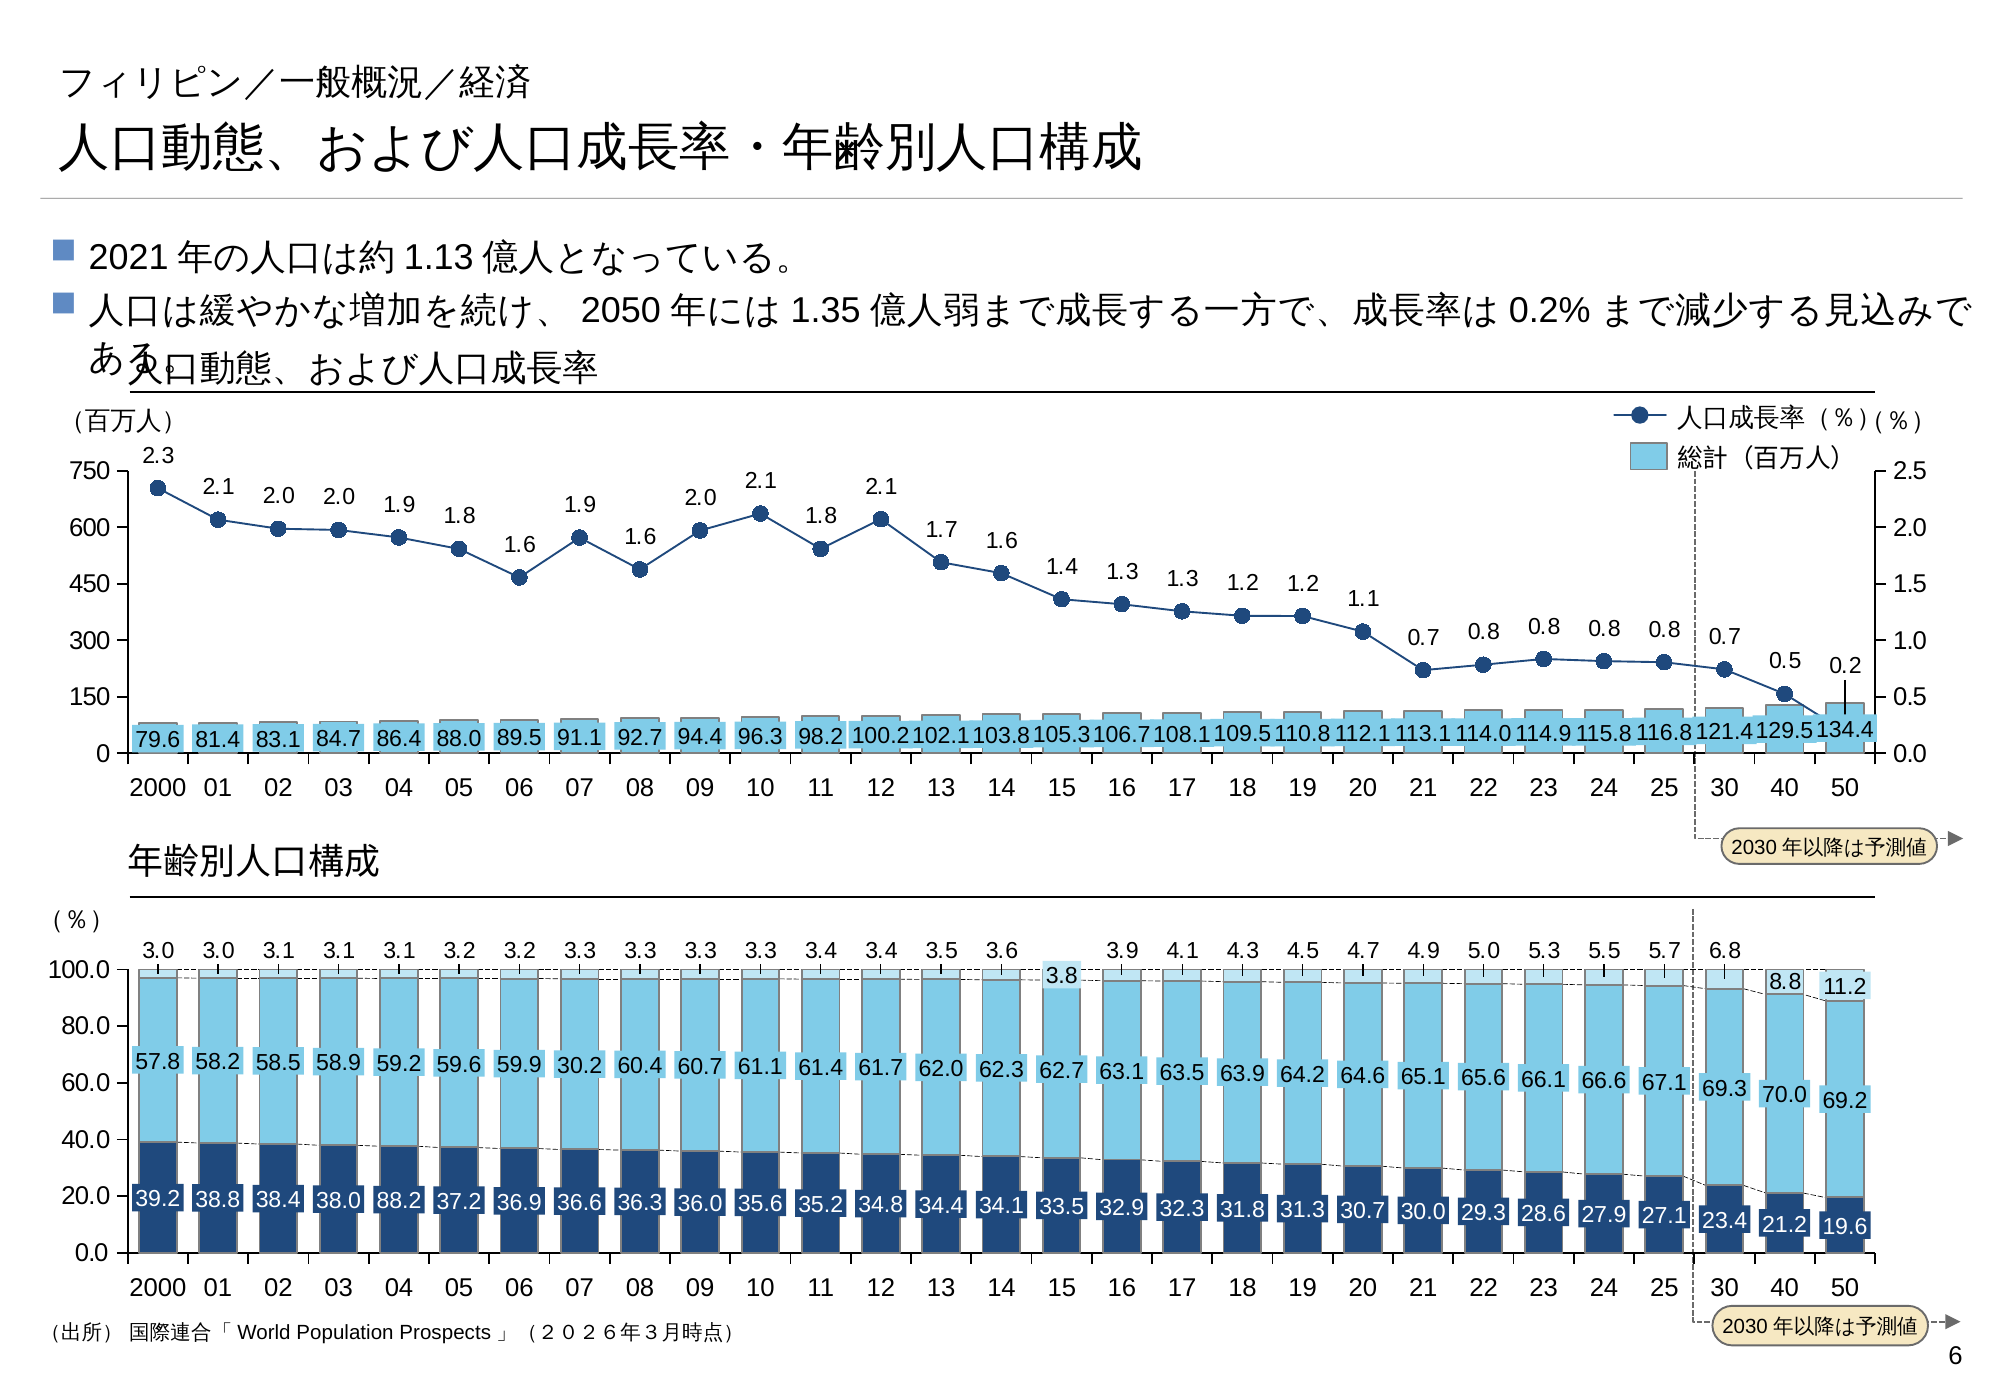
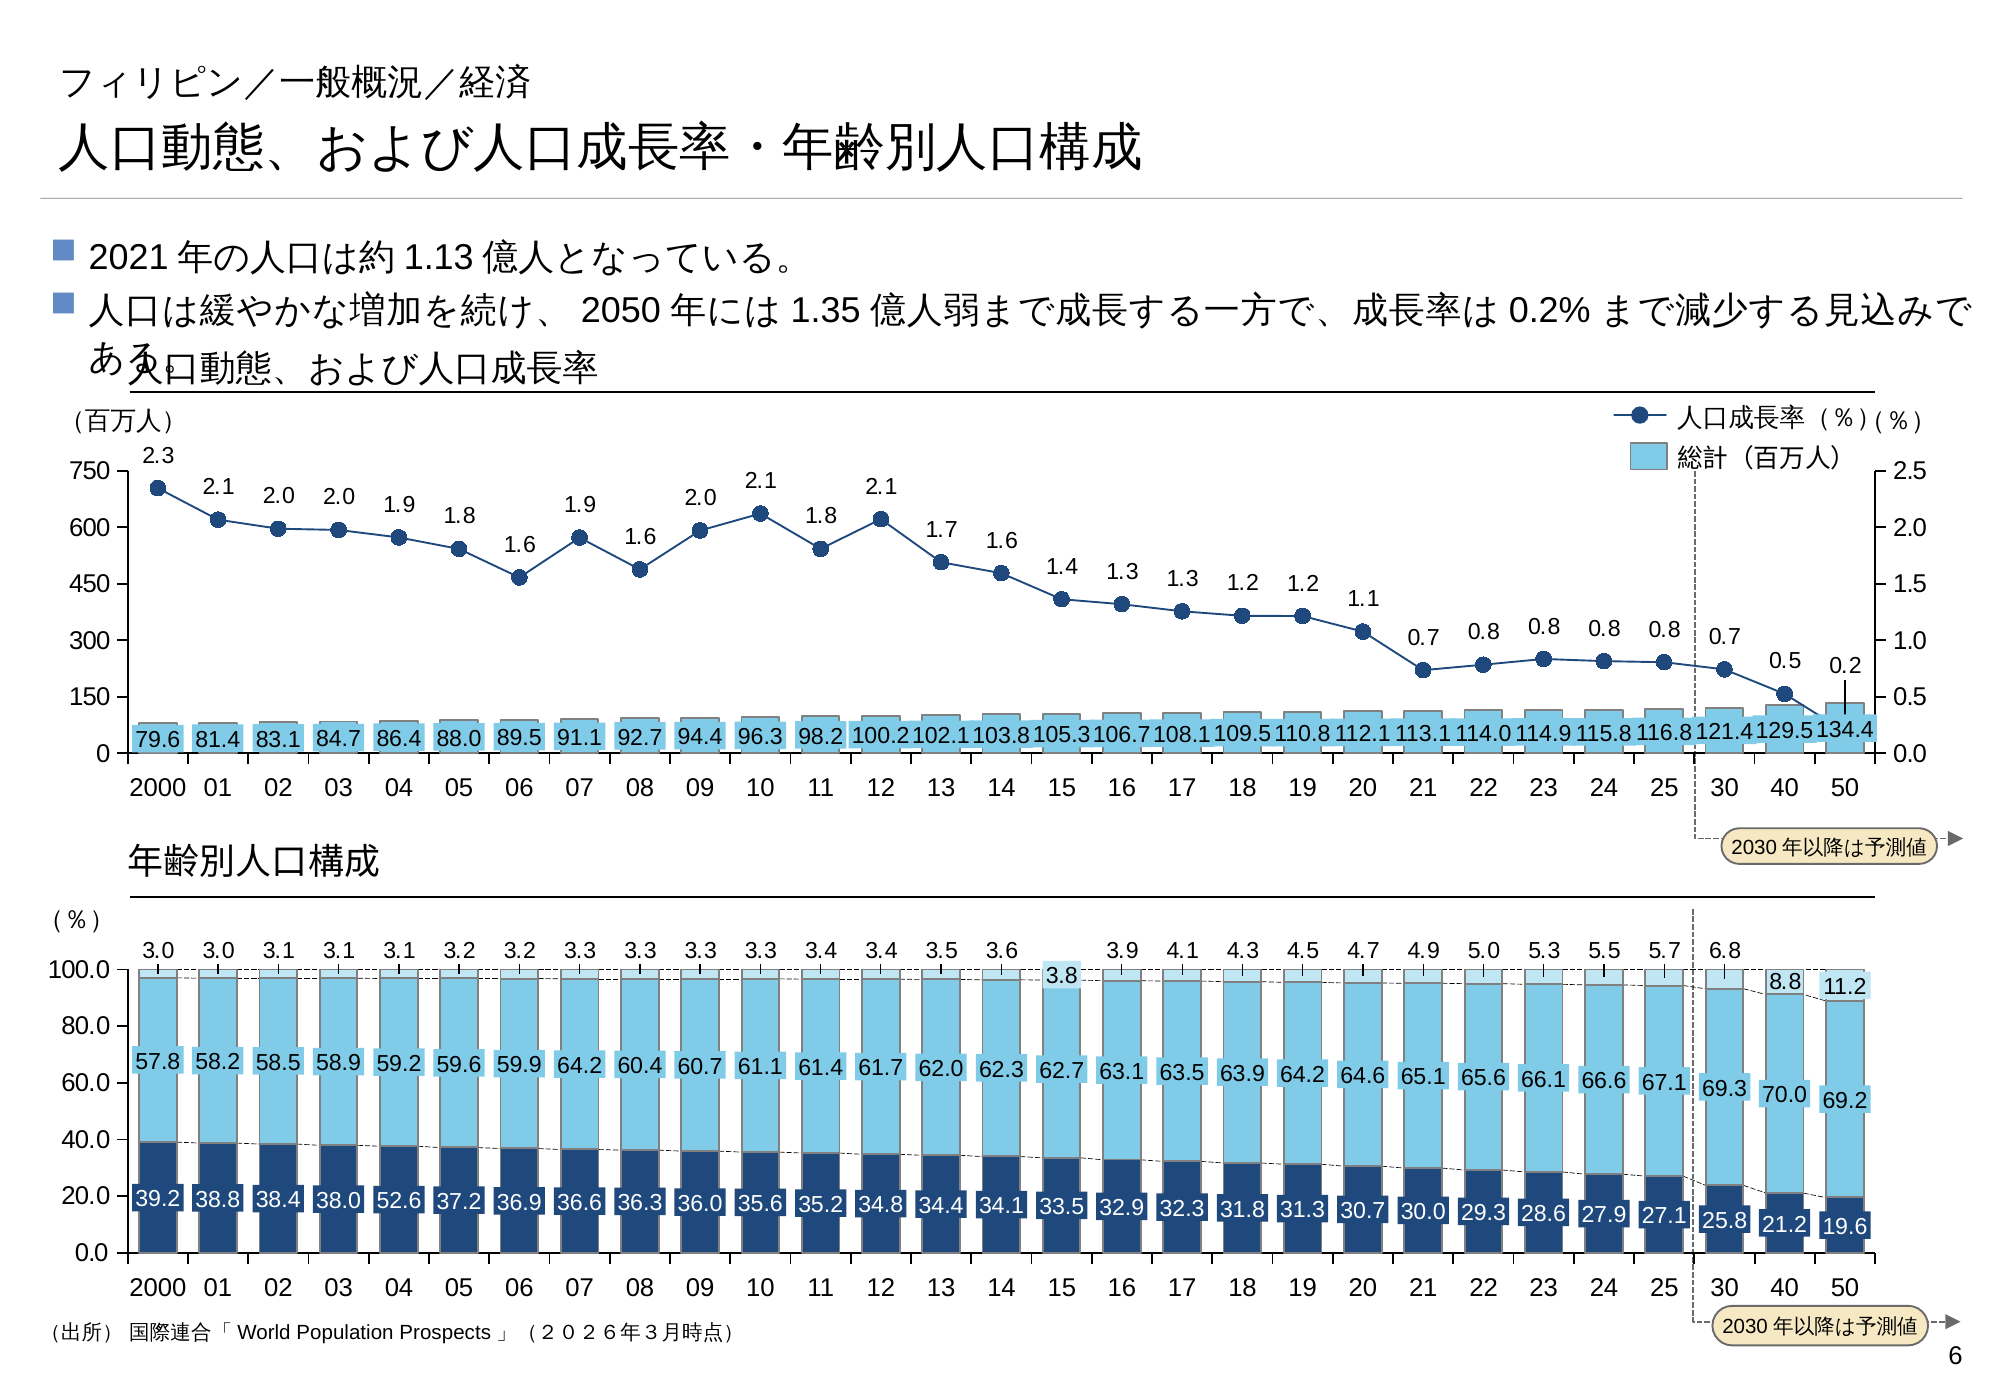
30.2: 30.2 -> 64.2 (580, 1066)
88.2: 88.2 -> 52.6 (399, 1202)
23.4: 23.4 -> 25.8 (1725, 1221)
